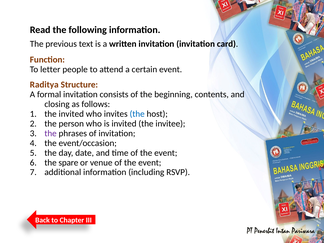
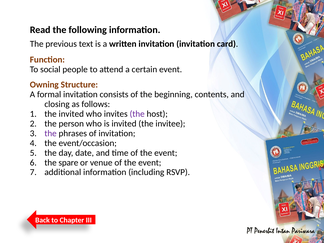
letter: letter -> social (50, 69)
Raditya: Raditya -> Owning (44, 85)
the colour: blue -> purple (137, 114)
